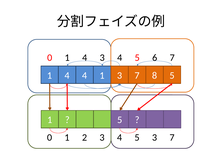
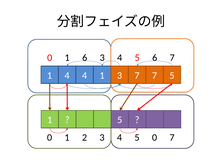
0 1 4: 4 -> 6 (85, 58)
7 8: 8 -> 7 (155, 75)
4 5 3: 3 -> 0 (155, 137)
